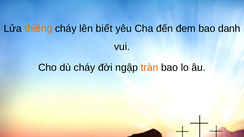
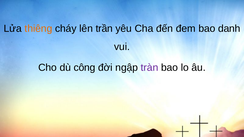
biết: biết -> trần (104, 29)
dù cháy: cháy -> công (85, 68)
tràn colour: orange -> purple (150, 68)
